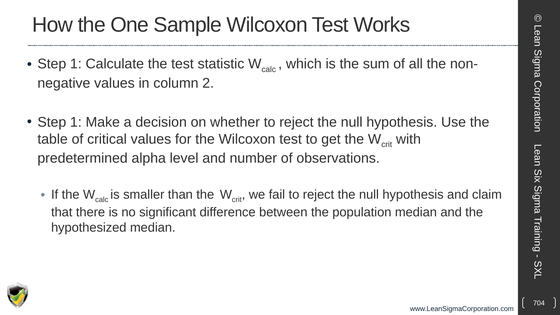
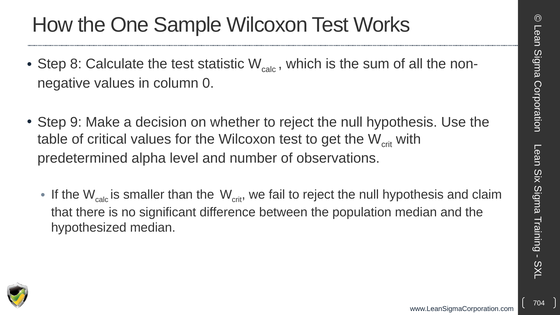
1: 1 -> 8 (76, 64)
2: 2 -> 0 (208, 83)
1: 1 -> 9 (76, 122)
